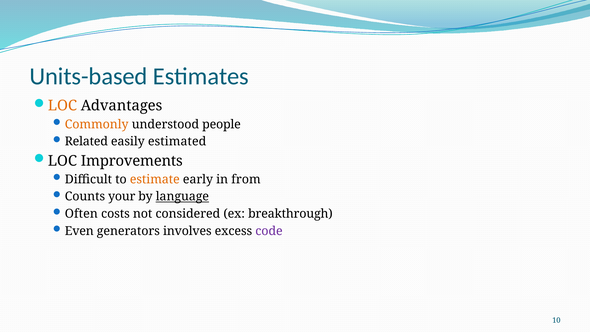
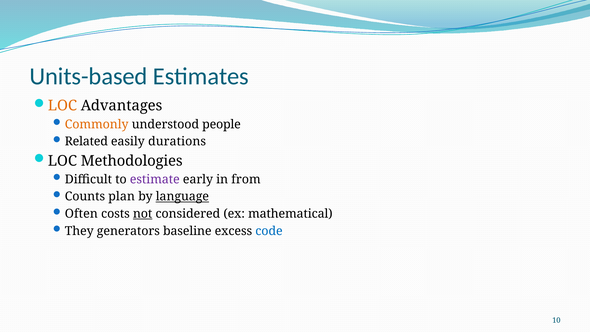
estimated: estimated -> durations (177, 141)
Improvements: Improvements -> Methodologies (132, 161)
estimate colour: orange -> purple (155, 179)
your: your -> plan (122, 197)
not underline: none -> present (143, 214)
breakthrough: breakthrough -> mathematical (290, 214)
Even: Even -> They (79, 231)
involves: involves -> baseline (187, 231)
code colour: purple -> blue (269, 231)
